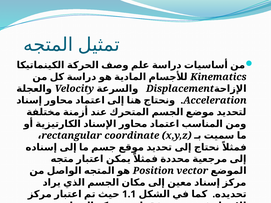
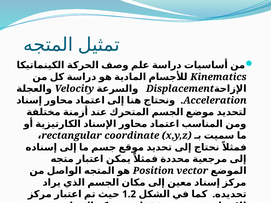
1.1: 1.1 -> 1.2 (129, 194)
